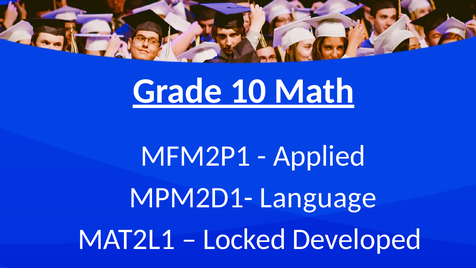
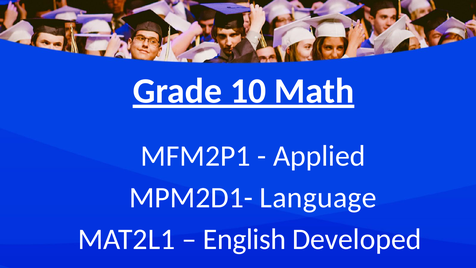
Locked: Locked -> English (245, 239)
